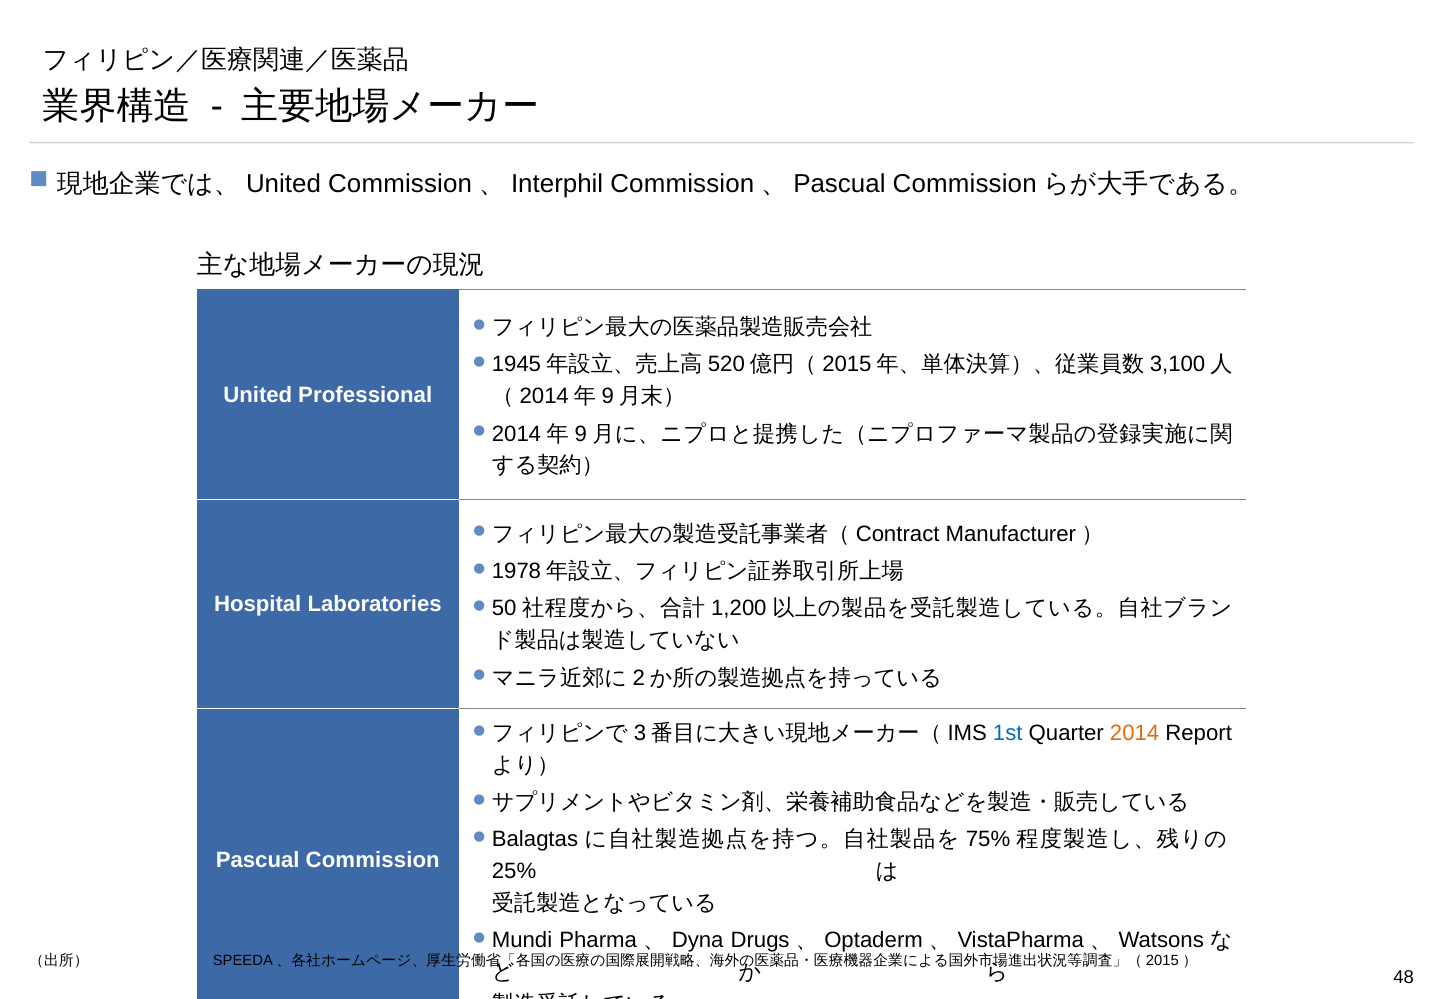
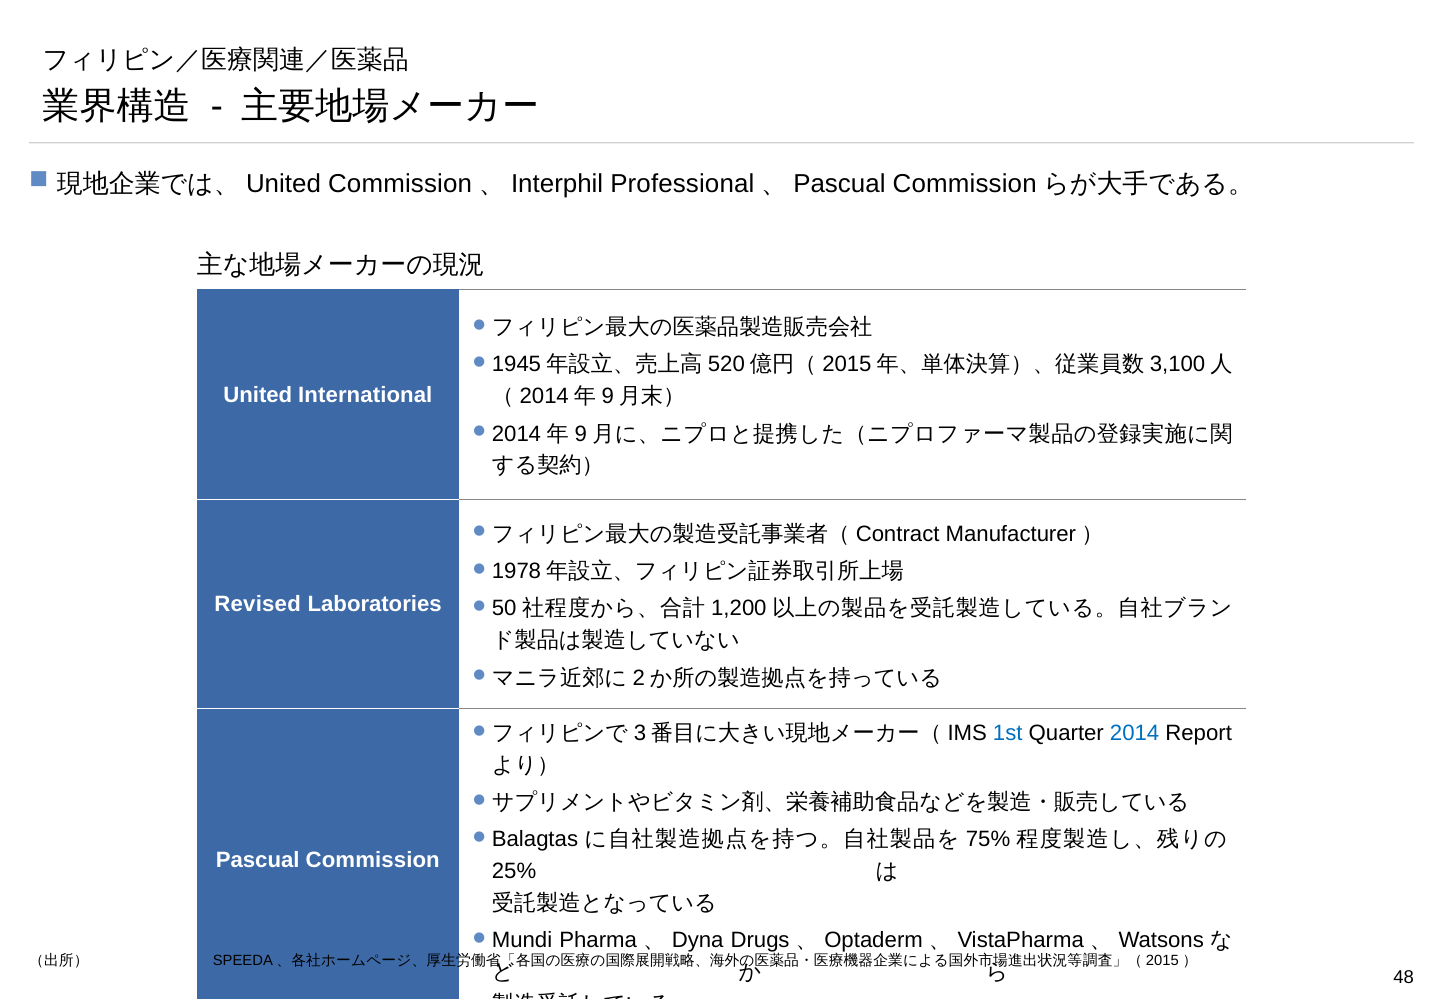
Commission: Commission -> Professional (682, 184)
Professional: Professional -> International (365, 395)
Hospital: Hospital -> Revised (258, 604)
2014 colour: orange -> blue (1135, 733)
